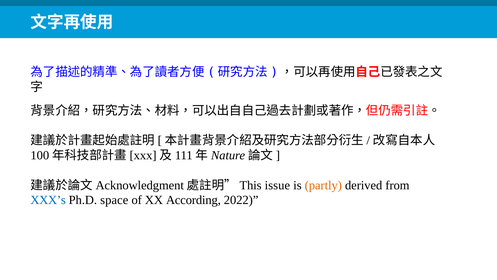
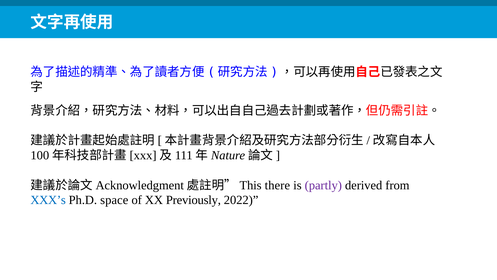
issue: issue -> there (277, 185)
partly colour: orange -> purple (323, 185)
According: According -> Previously (193, 200)
